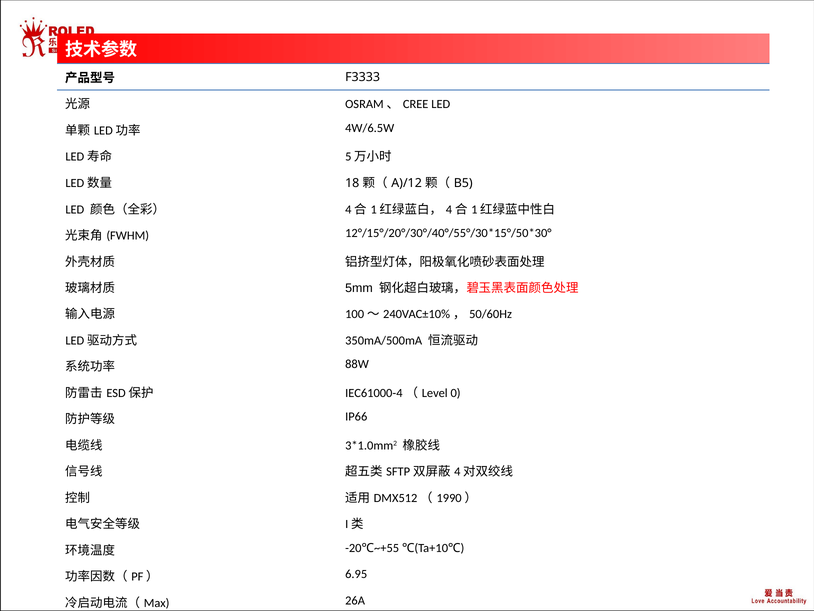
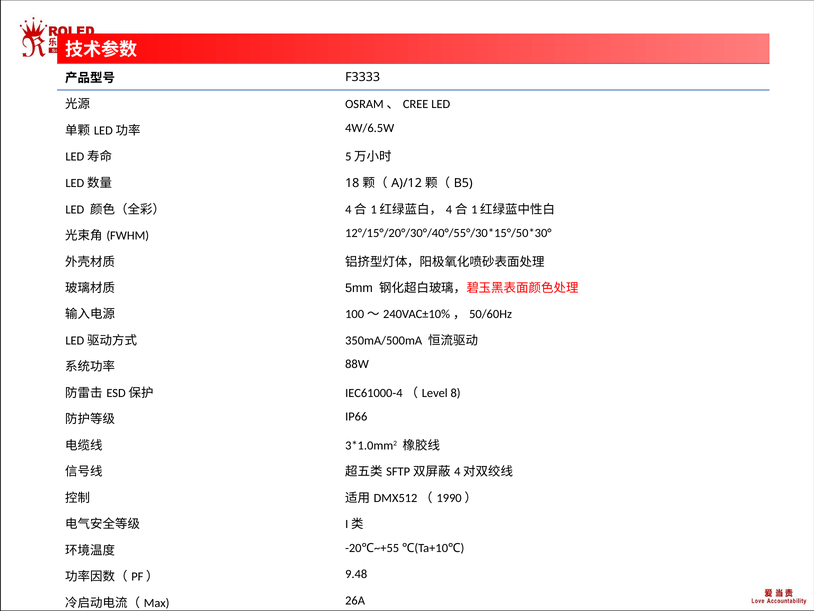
0: 0 -> 8 (456, 393)
6.95: 6.95 -> 9.48 (356, 574)
